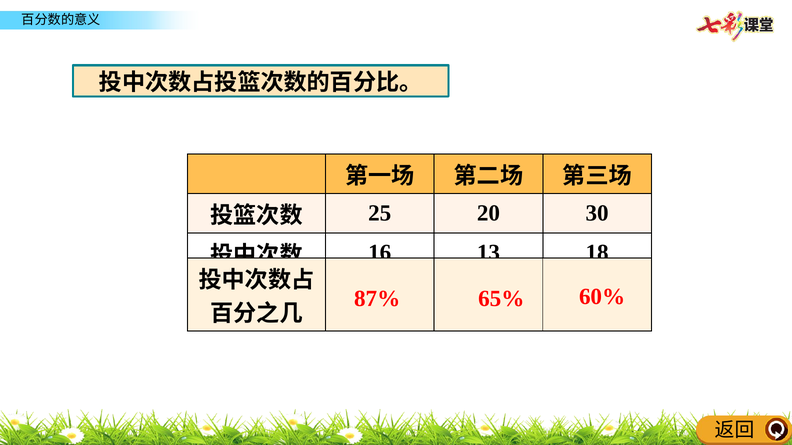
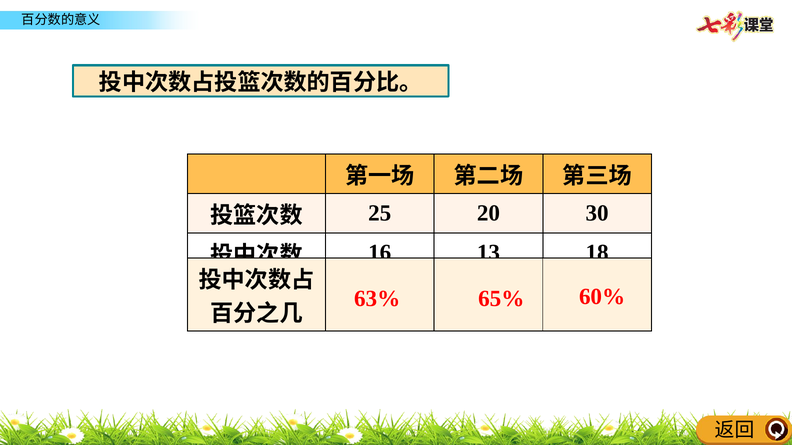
87%: 87% -> 63% (377, 299)
